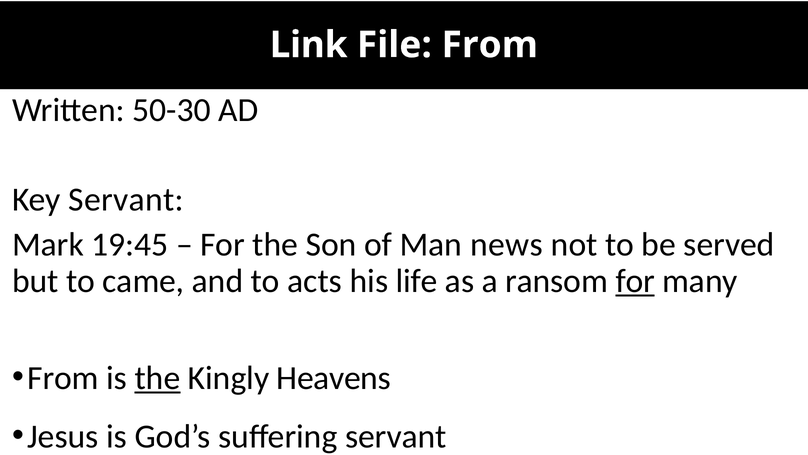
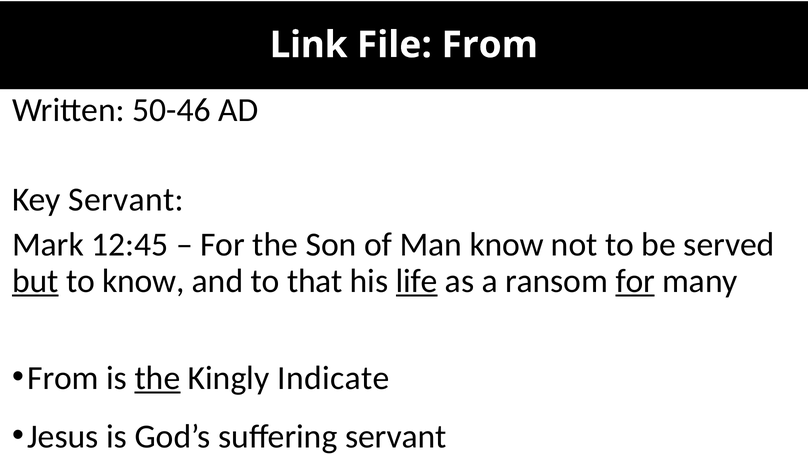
50-30: 50-30 -> 50-46 (171, 110)
19:45: 19:45 -> 12:45 (130, 244)
Man news: news -> know (507, 244)
but underline: none -> present (35, 281)
to came: came -> know (143, 281)
acts: acts -> that (315, 281)
life underline: none -> present (417, 281)
Heavens: Heavens -> Indicate (333, 378)
